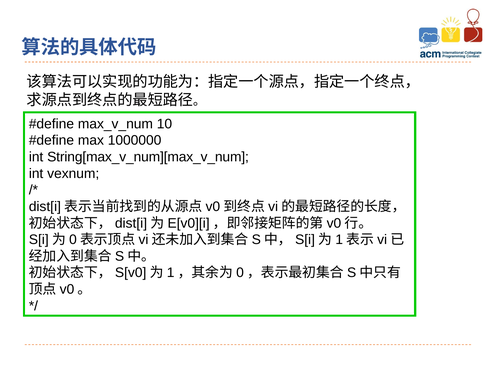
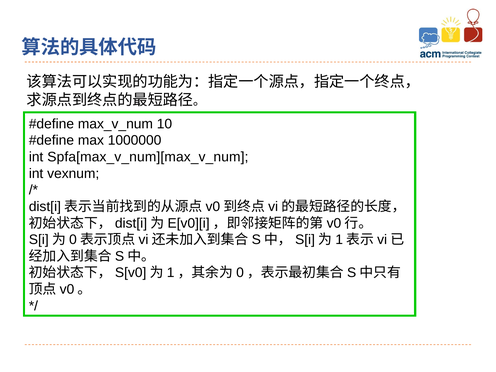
String[max_v_num][max_v_num: String[max_v_num][max_v_num -> Spfa[max_v_num][max_v_num (148, 157)
